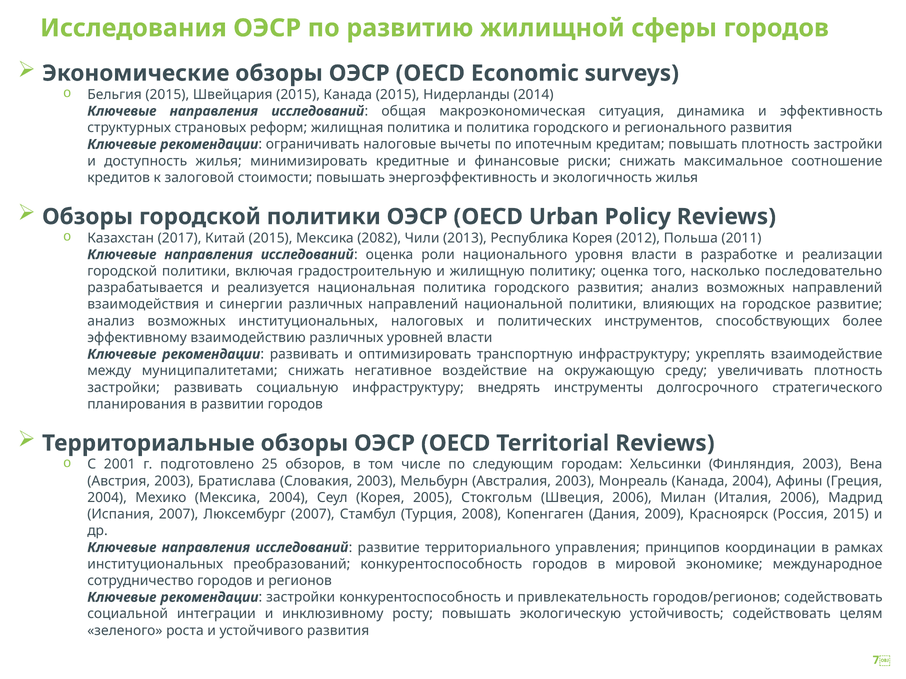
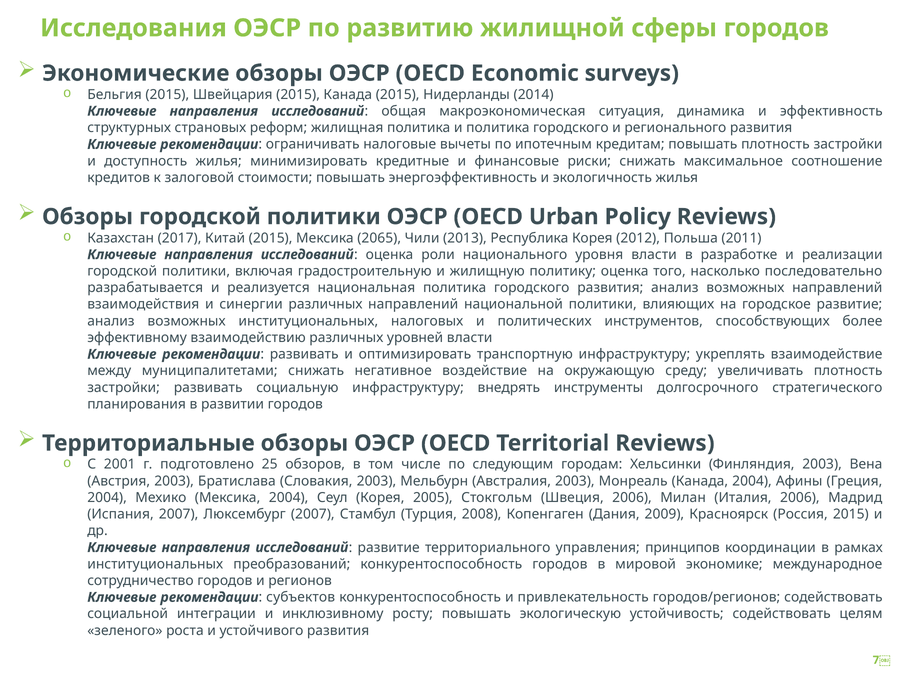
2082: 2082 -> 2065 (379, 238)
рекомендации застройки: застройки -> субъектов (301, 598)
